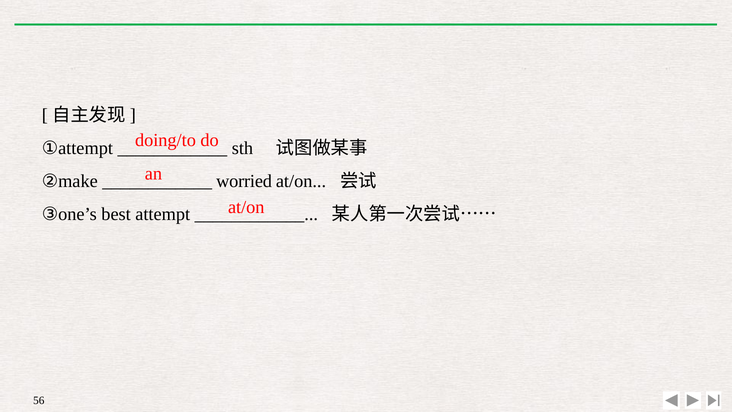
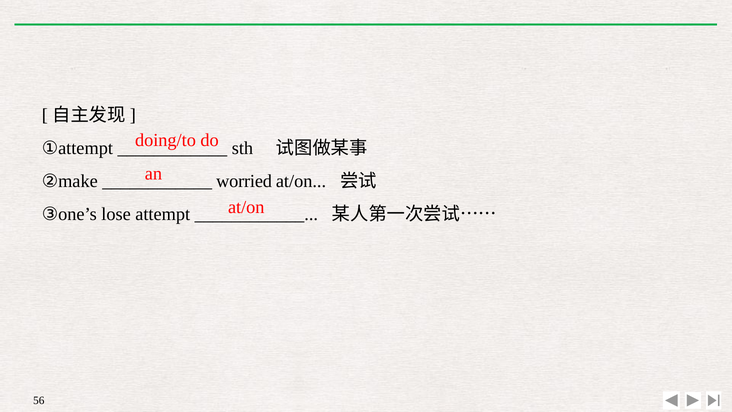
best: best -> lose (116, 214)
